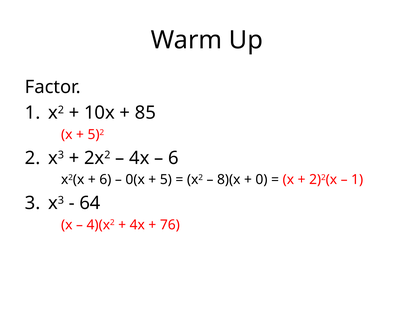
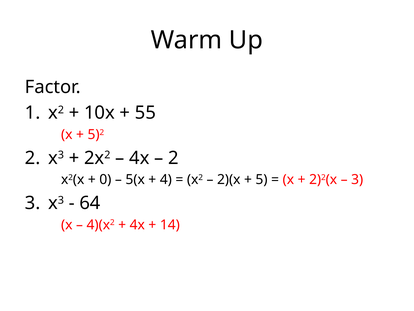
85: 85 -> 55 (145, 113)
6: 6 -> 2 (173, 158)
6: 6 -> 0 (105, 179)
0(x: 0(x -> 5(x (135, 179)
5: 5 -> 4 (166, 179)
8)(x: 8)(x -> 2)(x (229, 179)
0: 0 -> 5 (262, 179)
1: 1 -> 3 (357, 179)
76: 76 -> 14 (170, 225)
